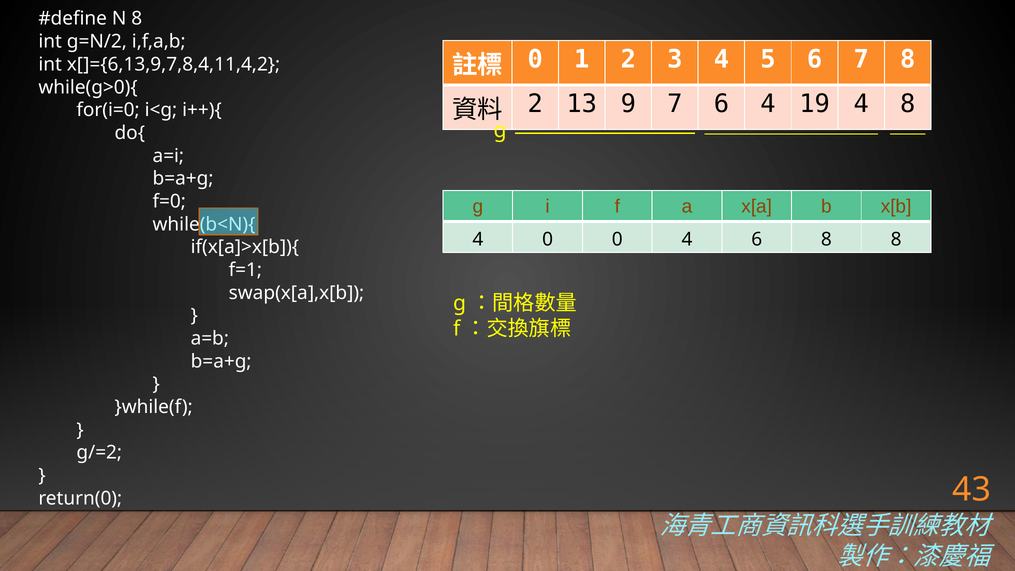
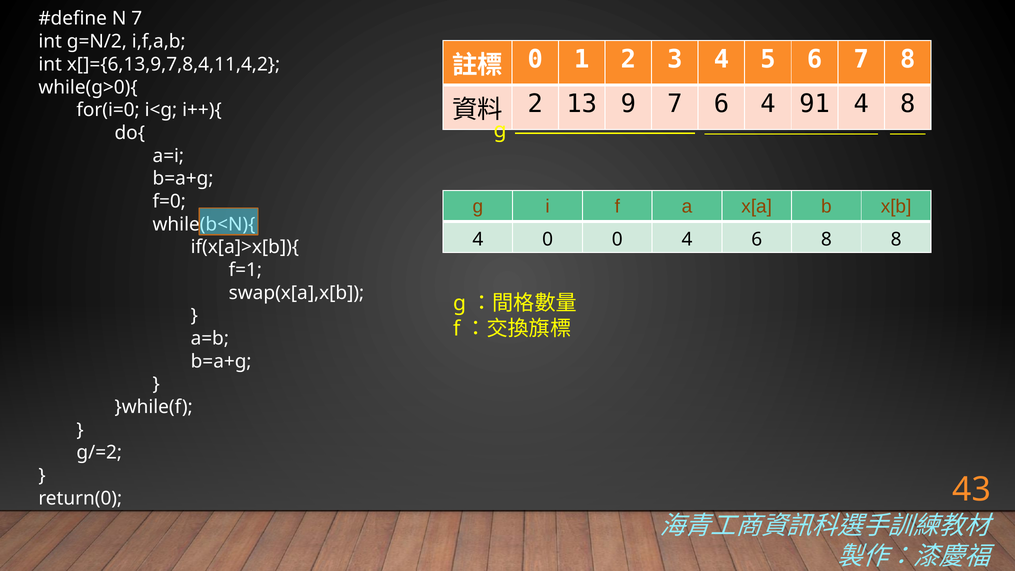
N 8: 8 -> 7 (137, 19)
19: 19 -> 91 (815, 104)
